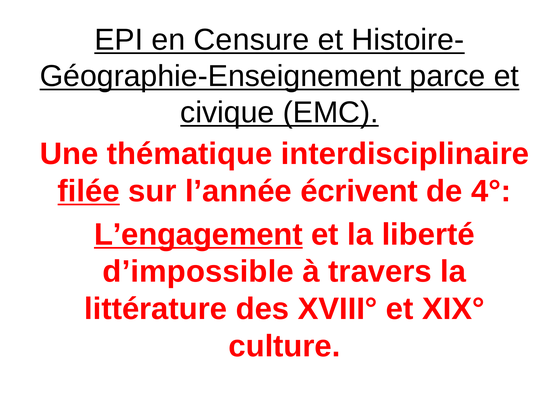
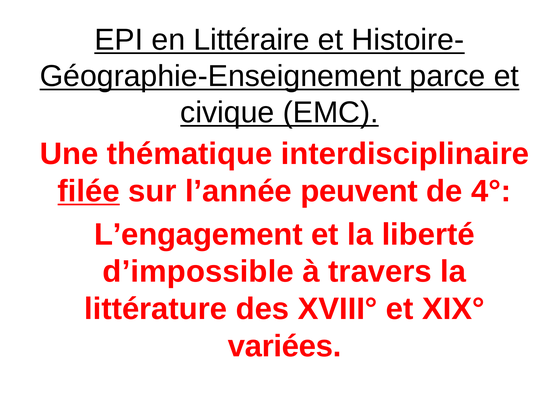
Censure: Censure -> Littéraire (252, 40)
écrivent: écrivent -> peuvent (359, 191)
L’engagement underline: present -> none (198, 235)
culture: culture -> variées (285, 346)
